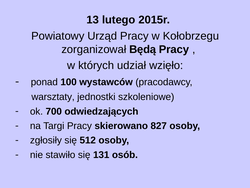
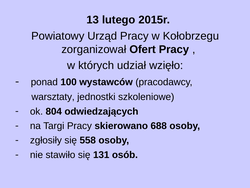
Będą: Będą -> Ofert (143, 49)
700: 700 -> 804 (54, 111)
827: 827 -> 688 (159, 126)
512: 512 -> 558 (88, 140)
